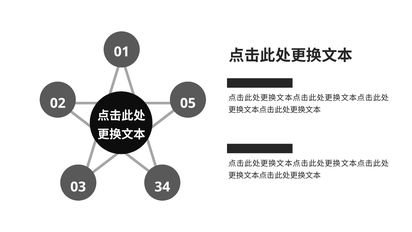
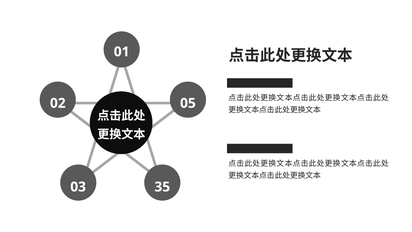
34: 34 -> 35 (162, 187)
